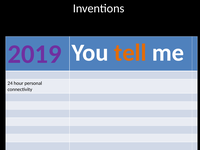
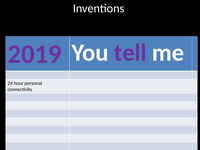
tell colour: orange -> purple (130, 53)
